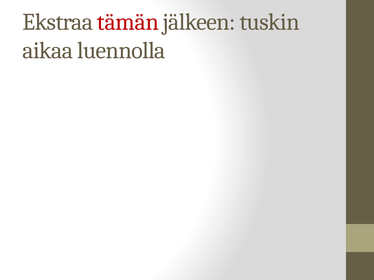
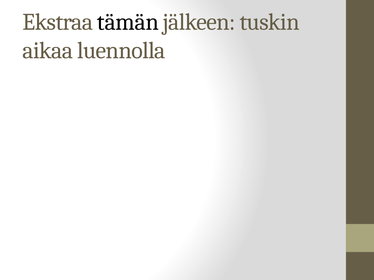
tämän colour: red -> black (128, 22)
